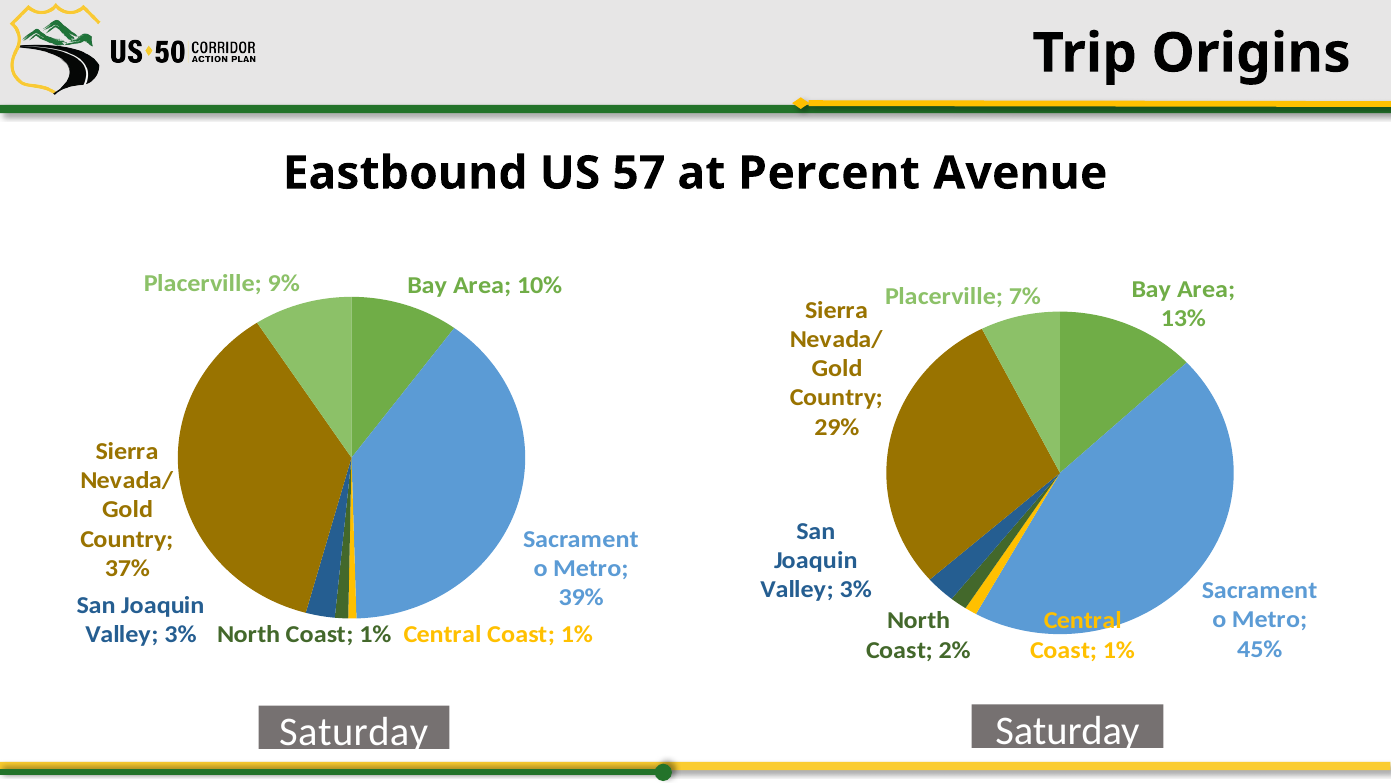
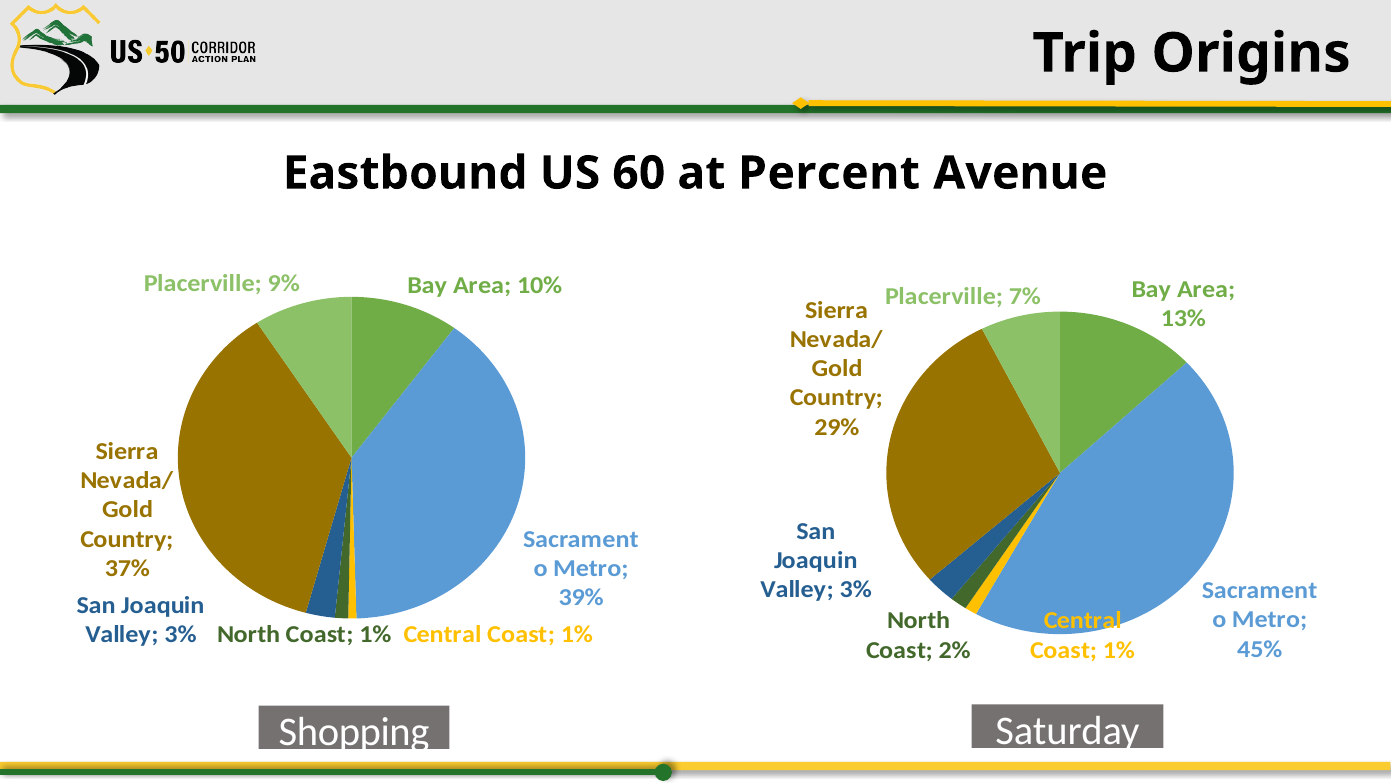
57: 57 -> 60 (639, 173)
Saturday: Saturday -> Shopping (354, 732)
